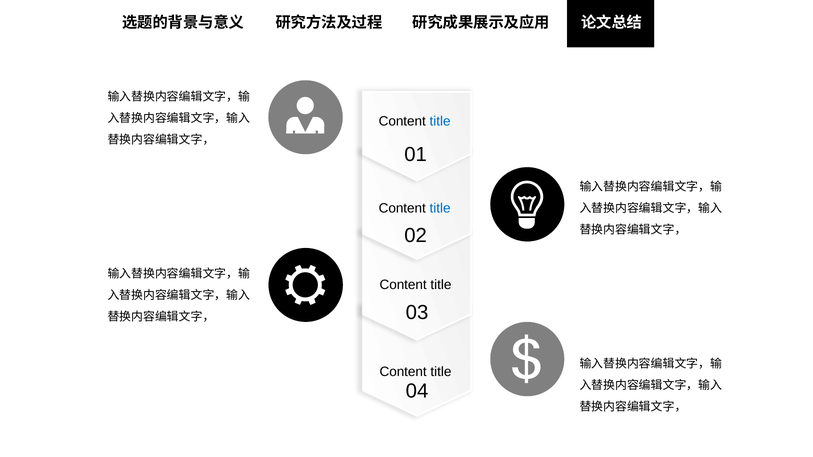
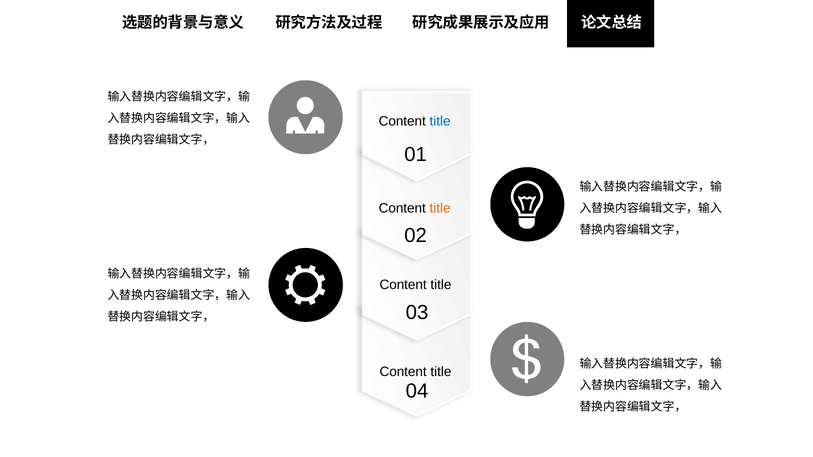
title colour: blue -> orange (440, 208)
